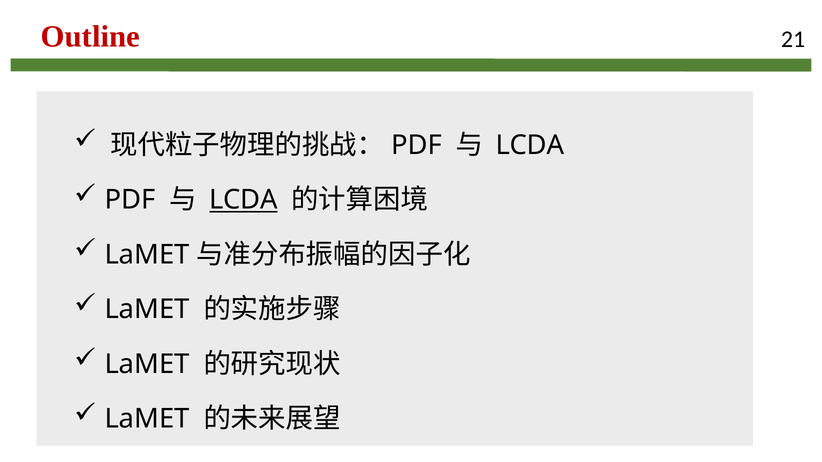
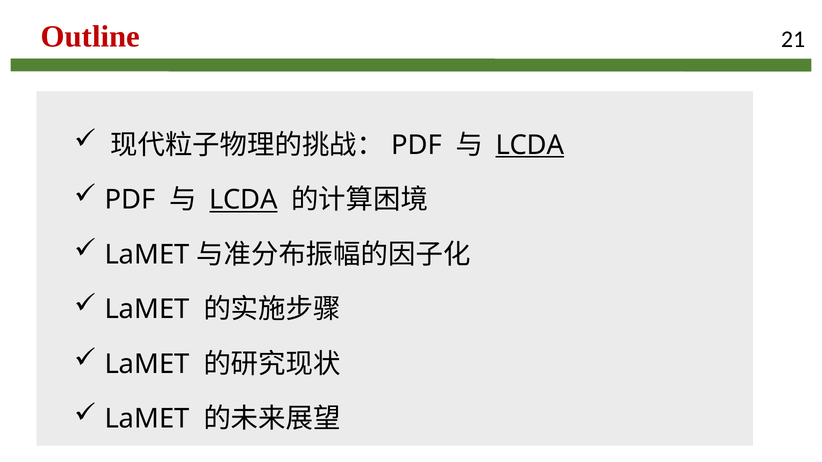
LCDA underline: none -> present (530, 145)
